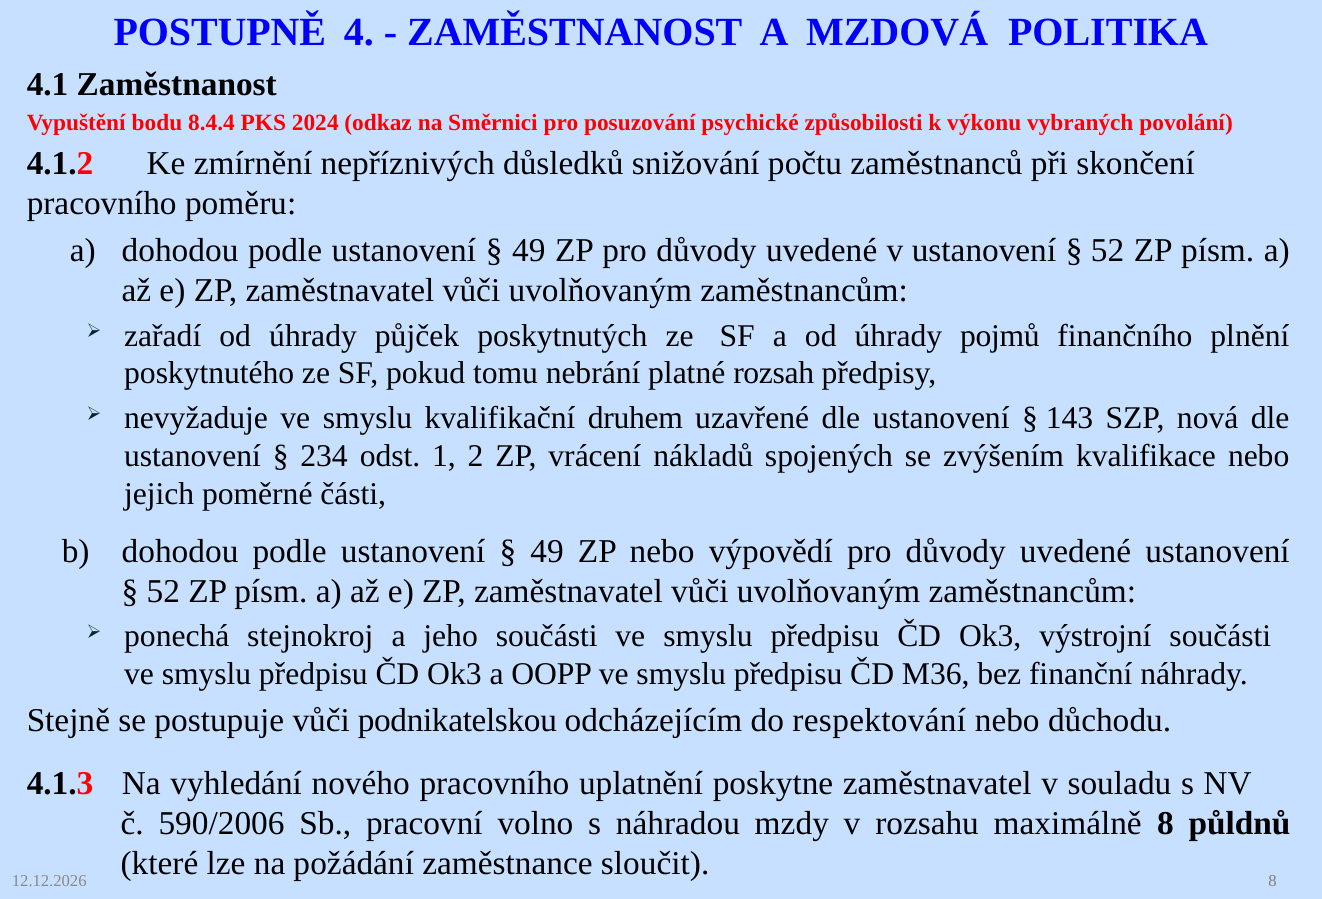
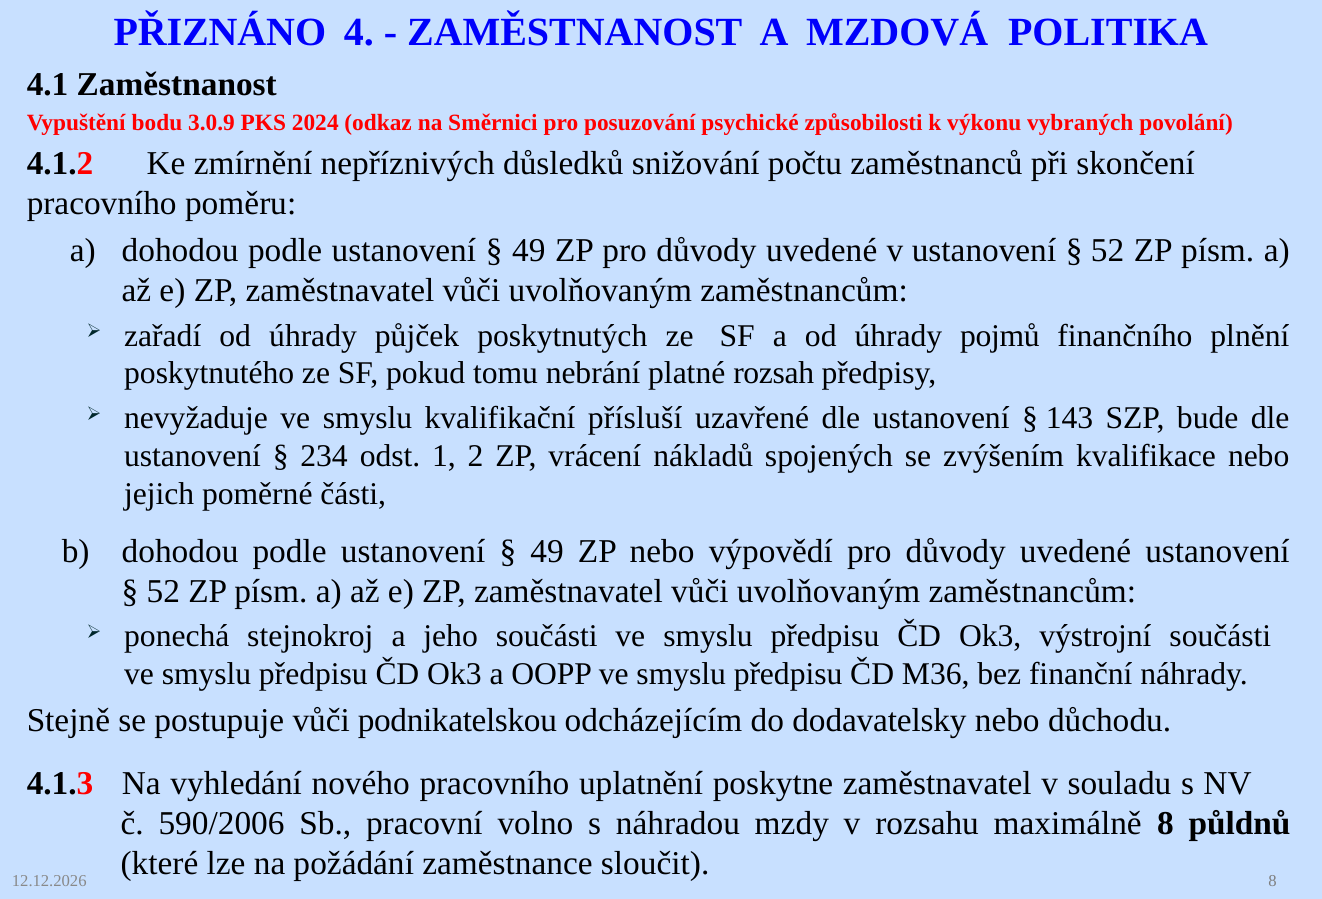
POSTUPNĚ: POSTUPNĚ -> PŘIZNÁNO (220, 33)
8.4.4: 8.4.4 -> 3.0.9 (211, 123)
druhem: druhem -> přísluší (635, 418)
nová: nová -> bude (1208, 418)
respektování: respektování -> dodavatelsky (880, 720)
